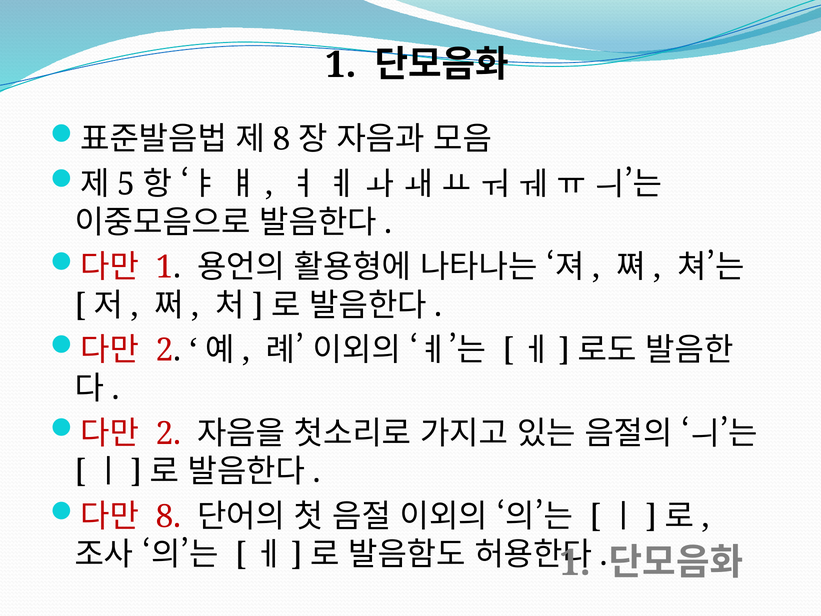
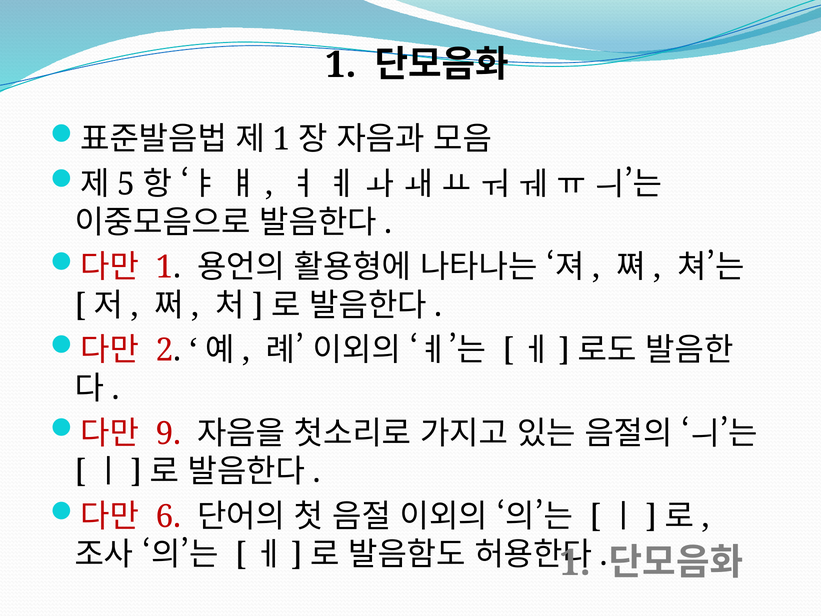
8: 8 -> 1 (282, 139)
2: 2 -> 9 (168, 433)
8: 8 -> 6 (168, 516)
